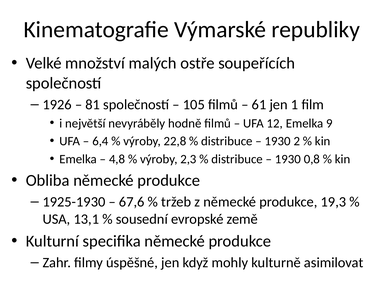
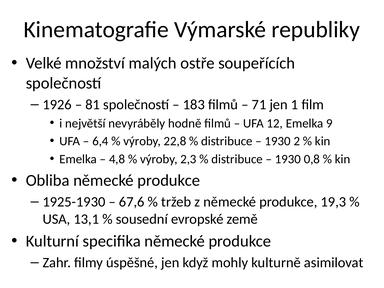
105: 105 -> 183 (194, 105)
61: 61 -> 71 (259, 105)
